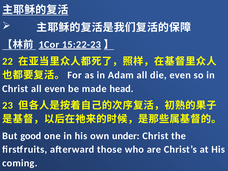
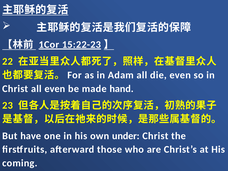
head: head -> hand (122, 89)
good: good -> have (31, 136)
